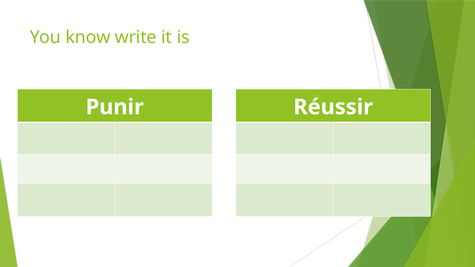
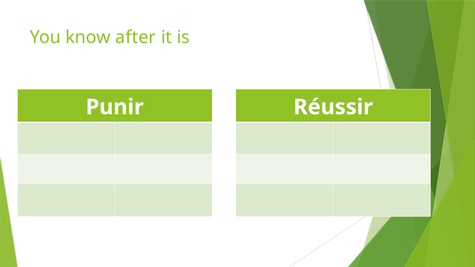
write: write -> after (136, 37)
